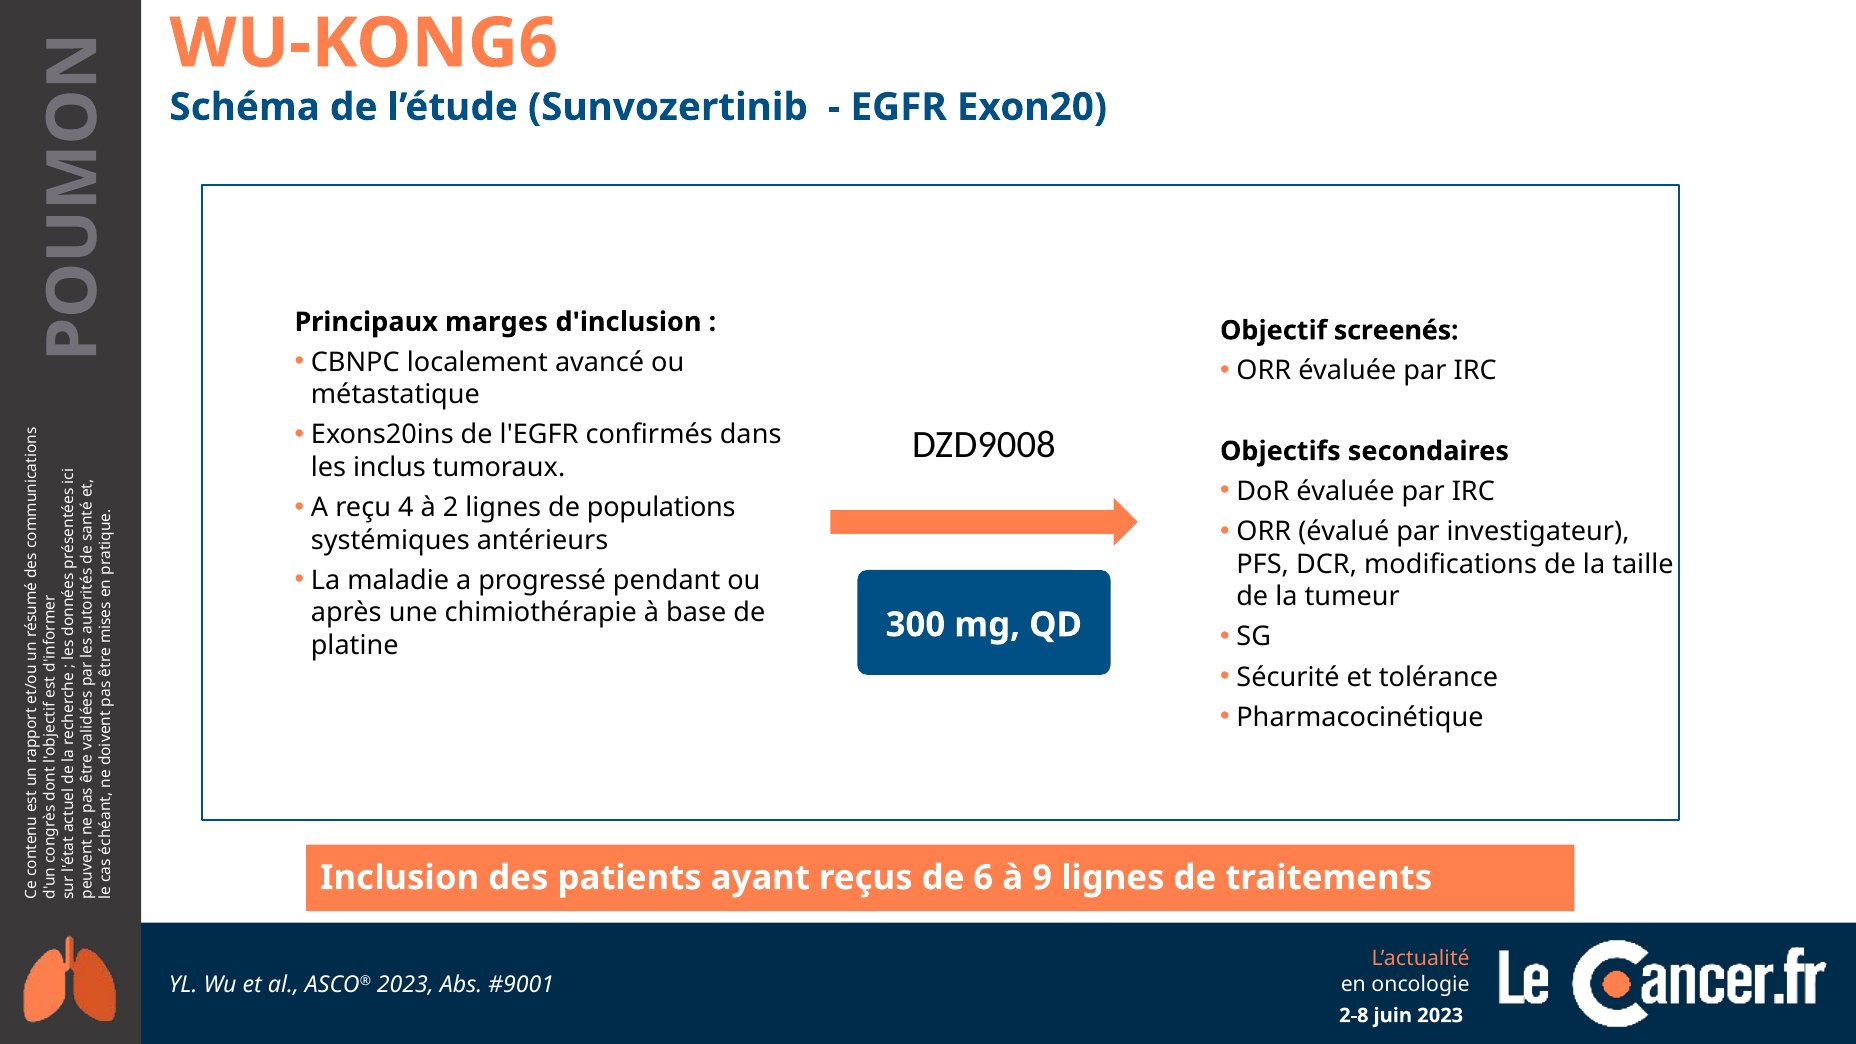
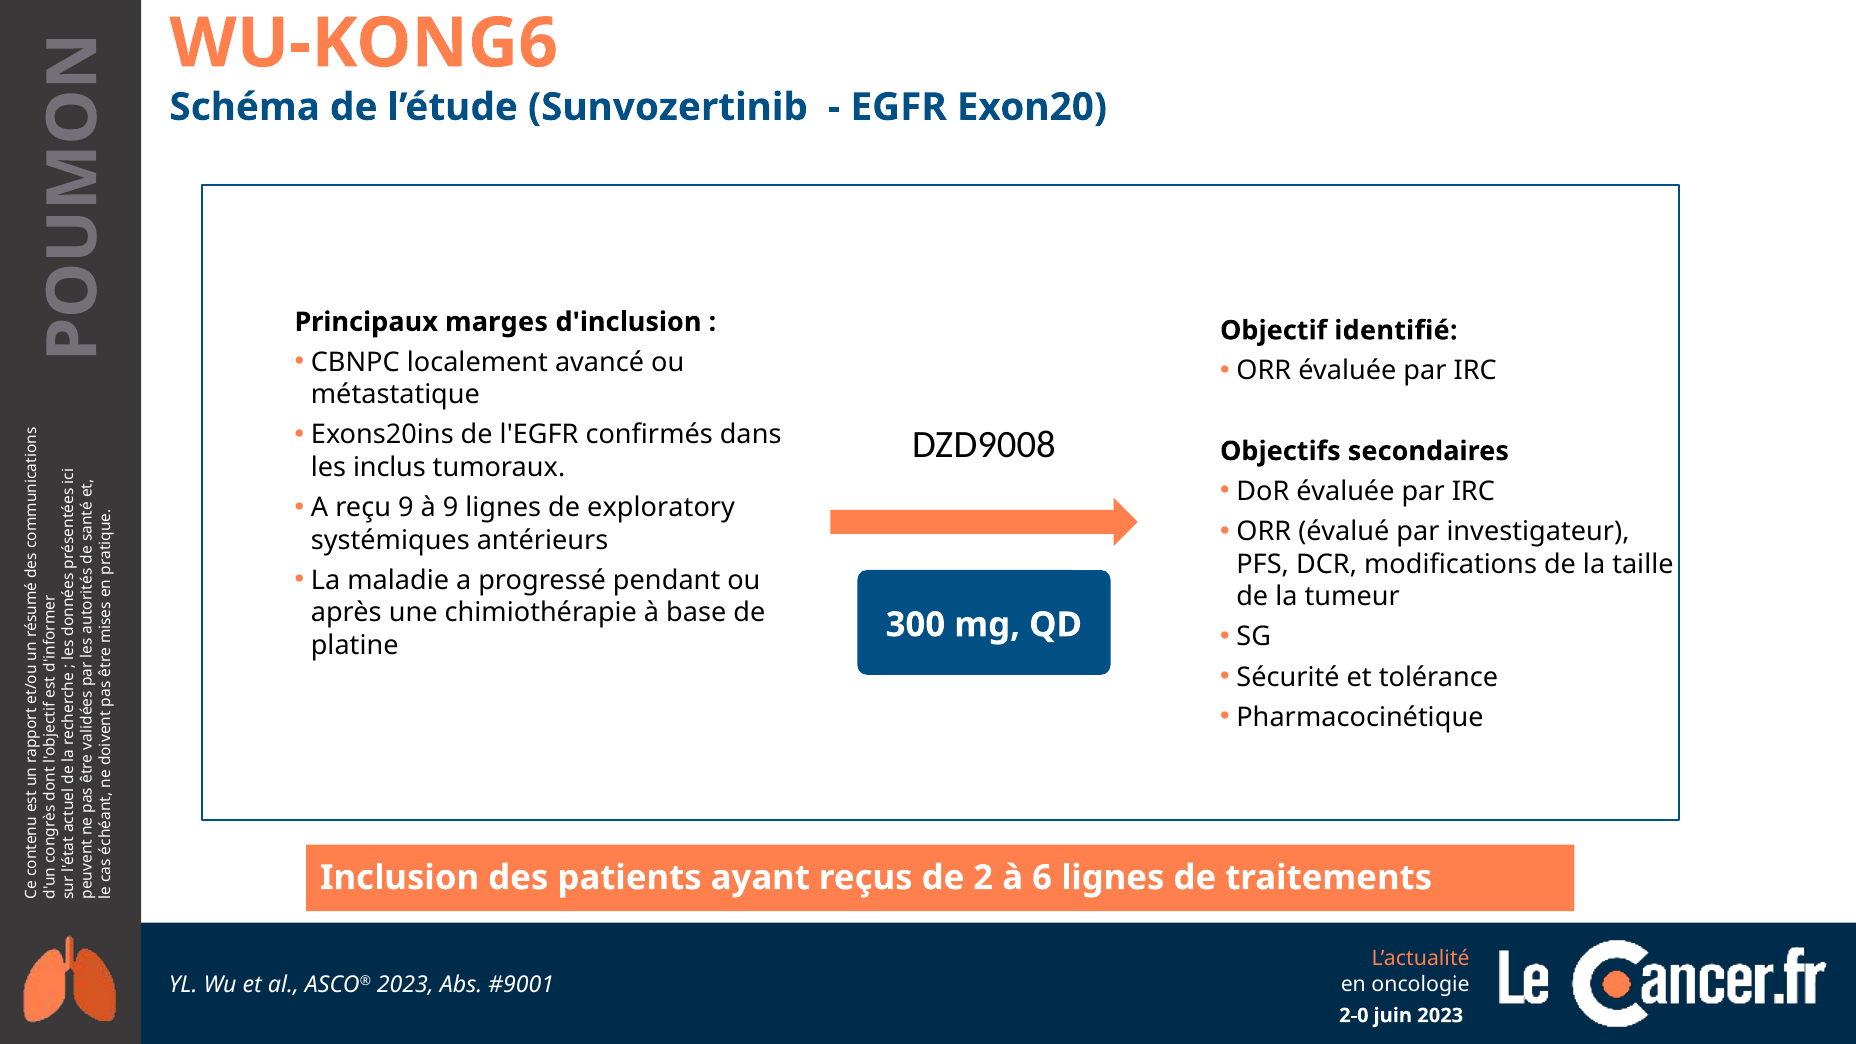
screenés: screenés -> identifié (1396, 331)
reçu 4: 4 -> 9 (406, 508)
à 2: 2 -> 9 (451, 508)
populations: populations -> exploratory (661, 508)
6: 6 -> 2 (983, 878)
9: 9 -> 6 (1042, 878)
2-8: 2-8 -> 2-0 (1354, 1016)
